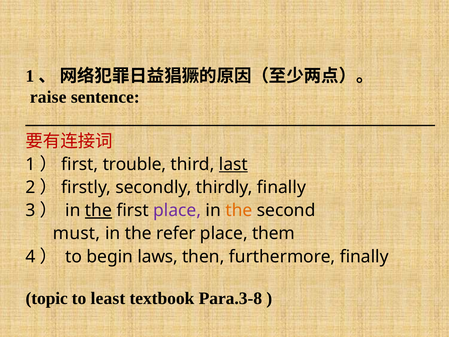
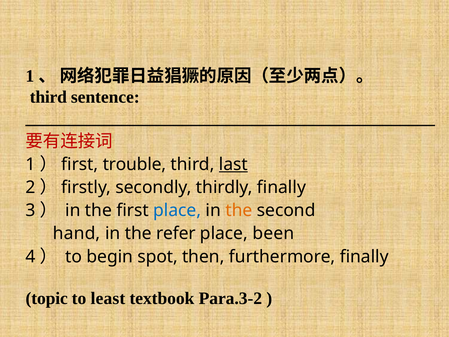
raise: raise -> third (48, 97)
the underline: present -> none (98, 210)
place colour: purple -> blue (177, 210)
must: must -> hand (77, 233)
them: them -> been (273, 233)
laws: laws -> spot (158, 256)
Para.3-8: Para.3-8 -> Para.3-2 (230, 298)
